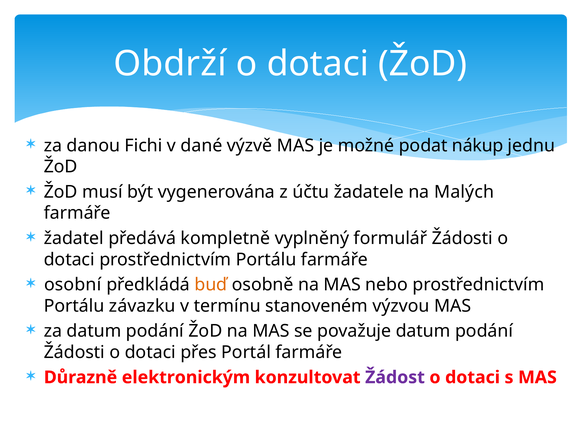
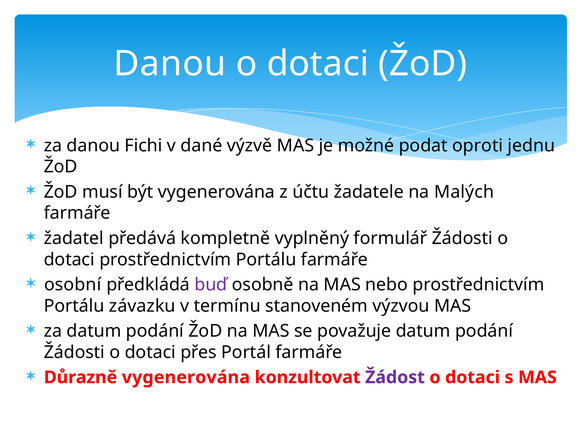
Obdrží: Obdrží -> Danou (170, 64)
nákup: nákup -> oproti (478, 146)
buď colour: orange -> purple (211, 285)
Důrazně elektronickým: elektronickým -> vygenerována (186, 378)
